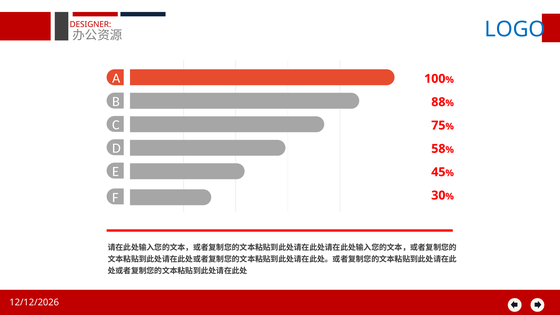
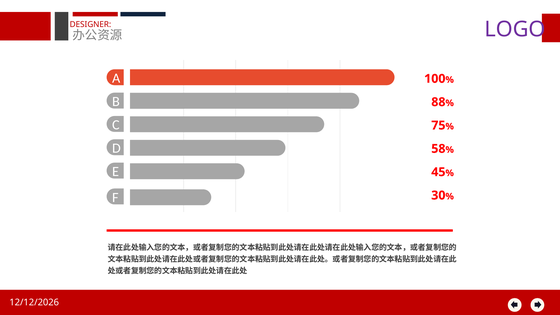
LOGO colour: blue -> purple (515, 29)
